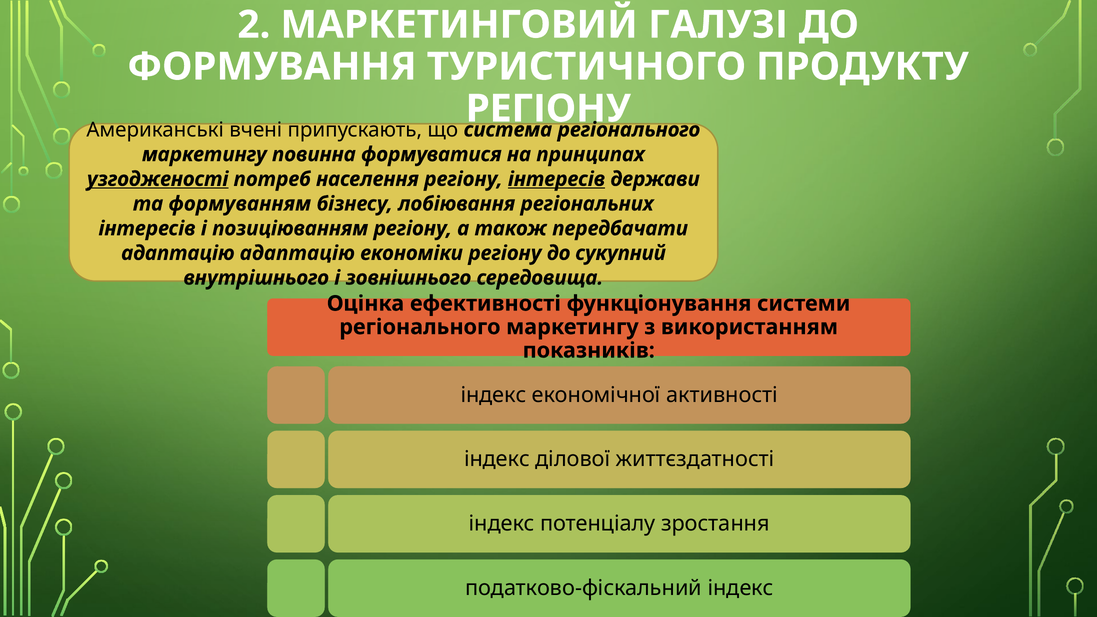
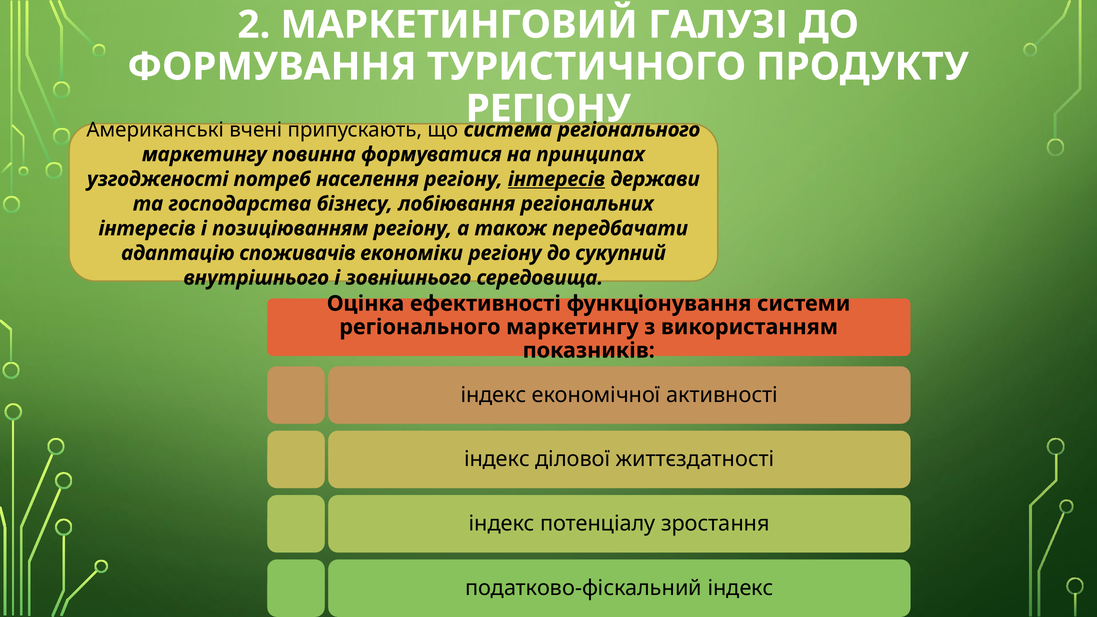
узгодженості underline: present -> none (158, 179)
формуванням: формуванням -> господарства (240, 204)
адаптацію адаптацію: адаптацію -> споживачів (298, 253)
